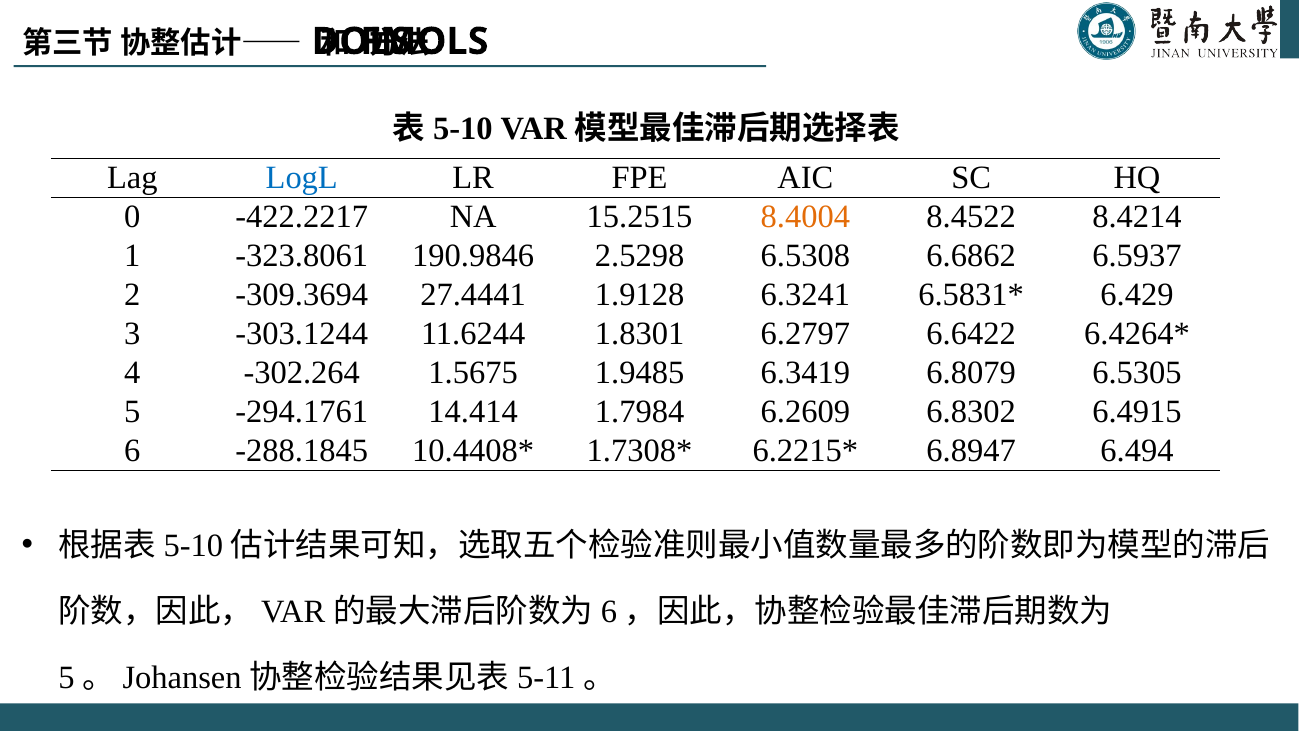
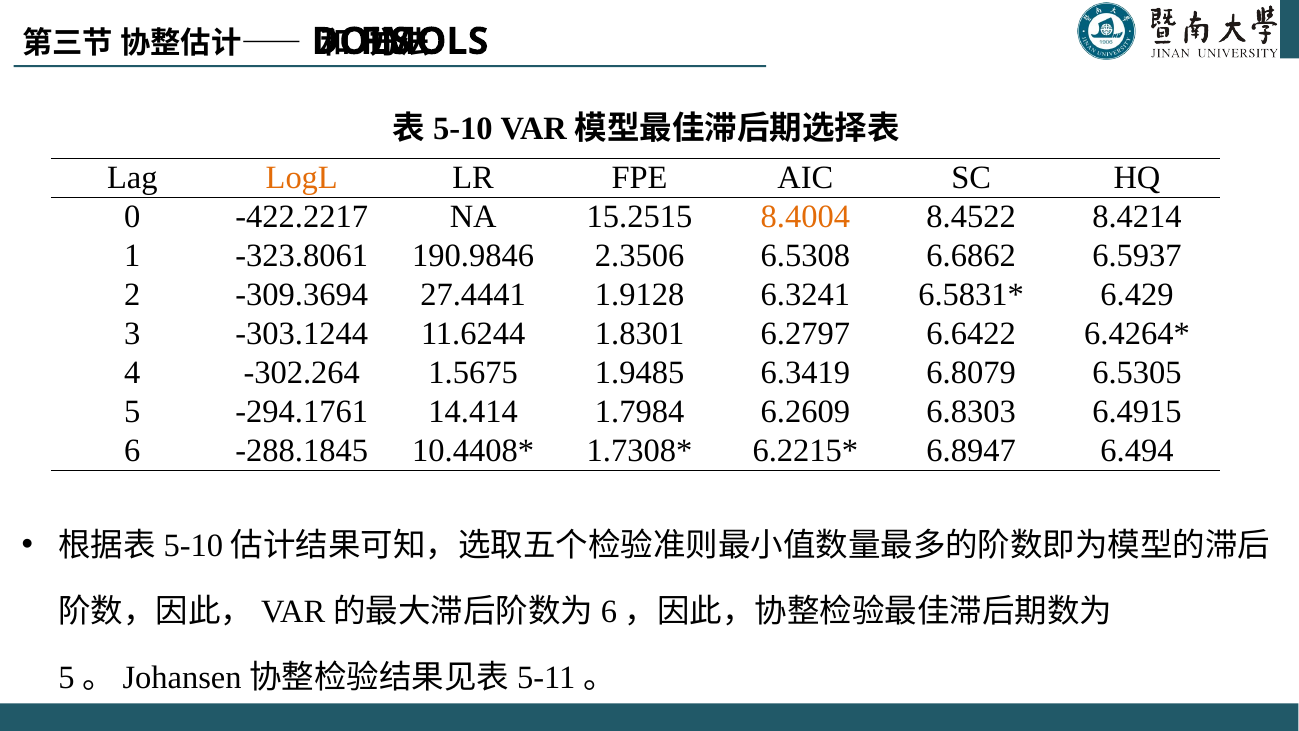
LogL colour: blue -> orange (302, 178)
2.5298: 2.5298 -> 2.3506 (640, 256)
6.8302: 6.8302 -> 6.8303 (971, 412)
